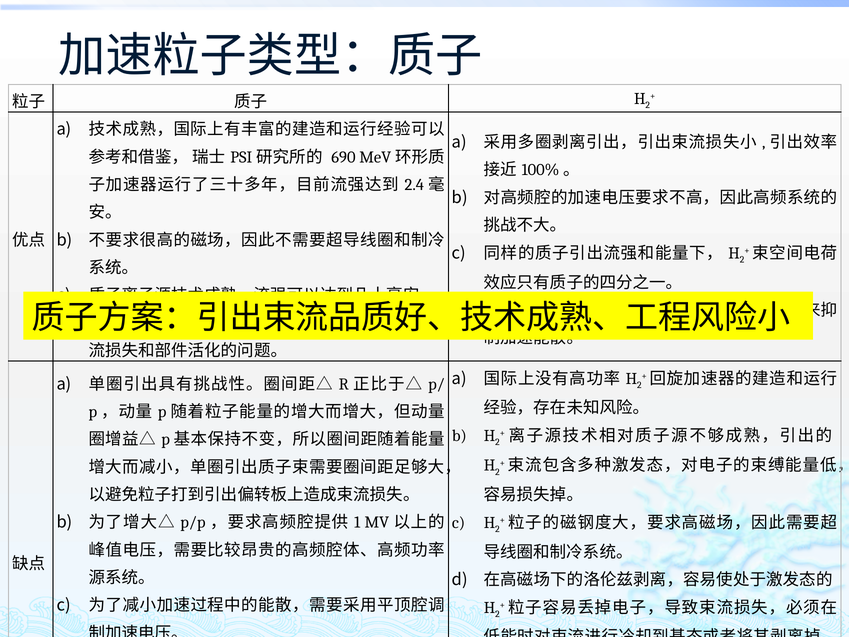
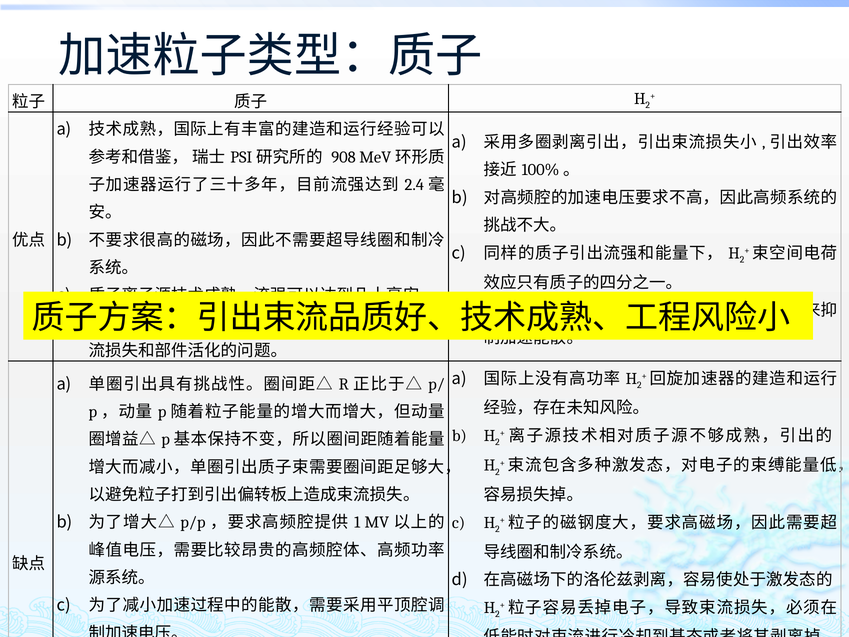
690: 690 -> 908 (343, 157)
